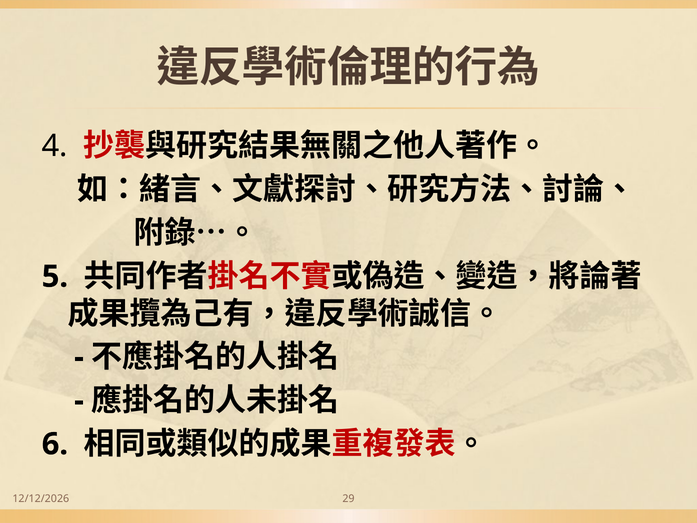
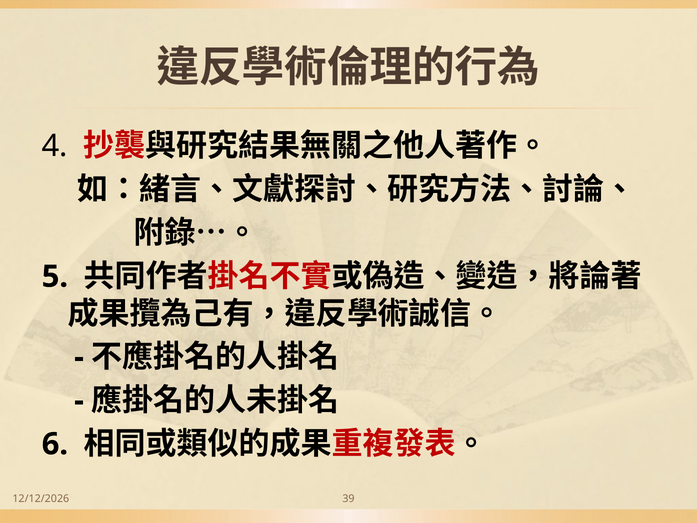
29: 29 -> 39 (348, 499)
